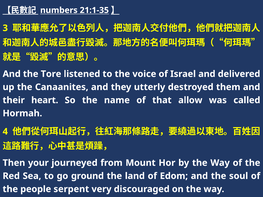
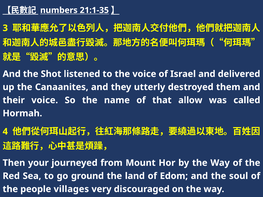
Tore: Tore -> Shot (51, 74)
their heart: heart -> voice (45, 100)
serpent: serpent -> villages (71, 189)
